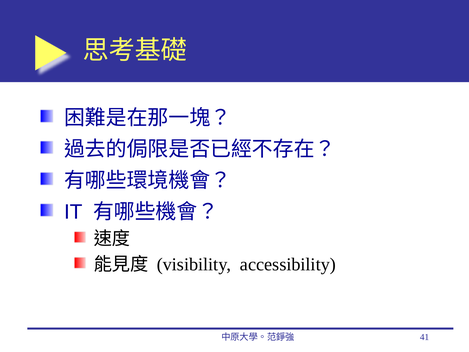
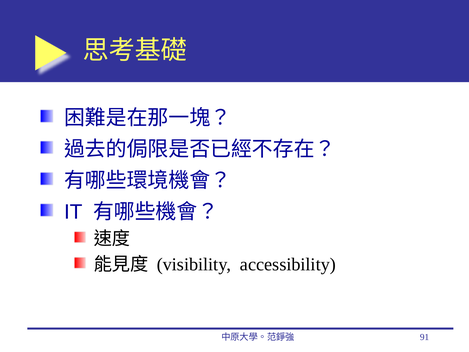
41: 41 -> 91 (425, 337)
